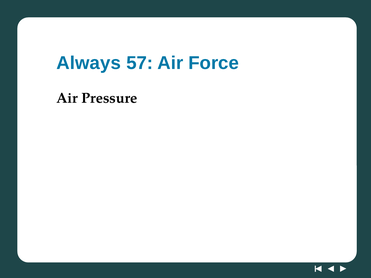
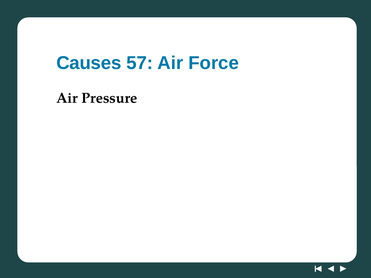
Always: Always -> Causes (89, 63)
